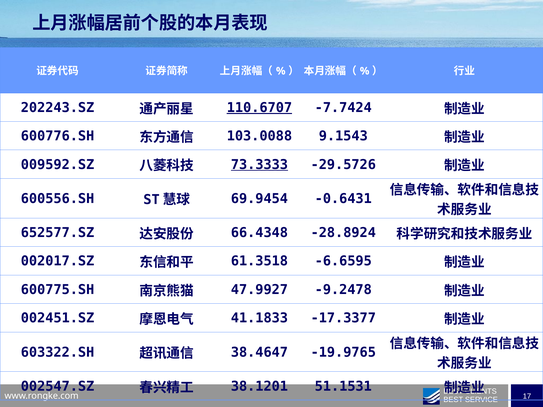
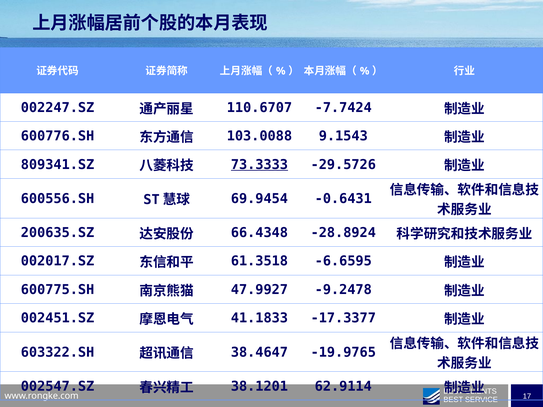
202243.SZ: 202243.SZ -> 002247.SZ (58, 108)
110.6707 underline: present -> none (259, 108)
009592.SZ: 009592.SZ -> 809341.SZ (58, 165)
652577.SZ: 652577.SZ -> 200635.SZ (58, 233)
51.1531: 51.1531 -> 62.9114 (343, 387)
